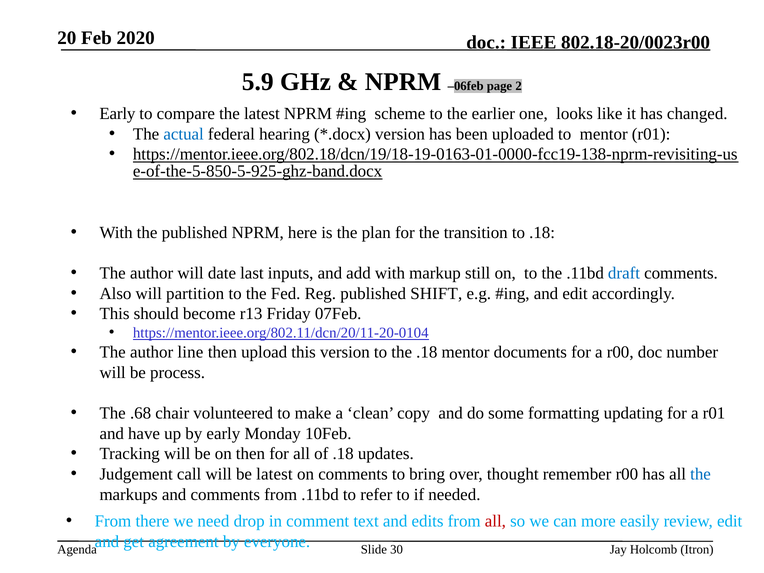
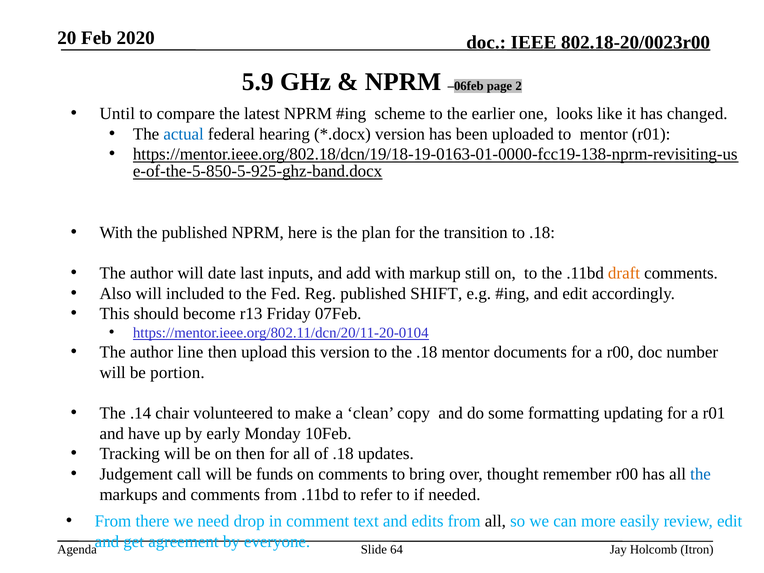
Early: Early -> Until (117, 114)
draft colour: blue -> orange (624, 273)
partition: partition -> included (195, 294)
process: process -> portion (177, 372)
.68: .68 -> .14 (141, 413)
be latest: latest -> funds (275, 474)
all colour: red -> black (495, 521)
30: 30 -> 64 (397, 550)
